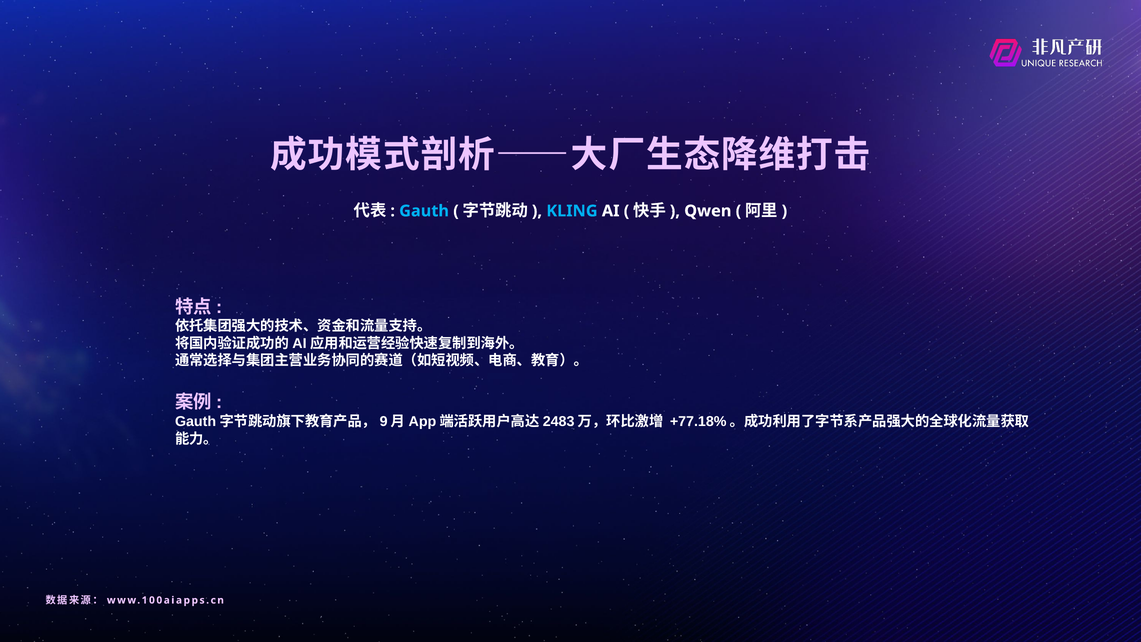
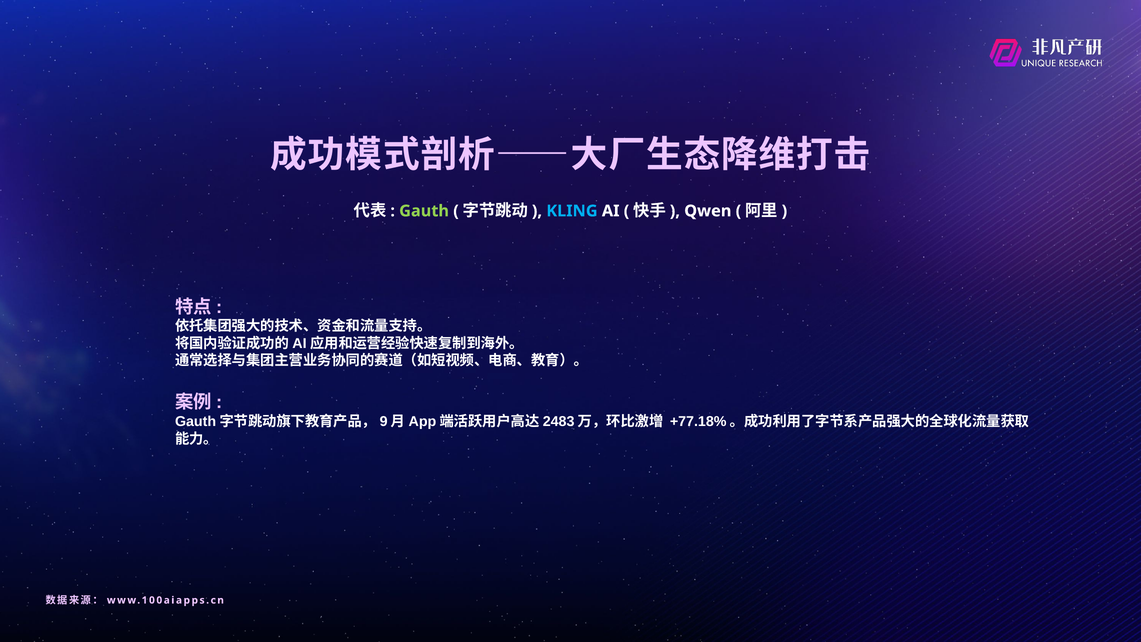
Gauth colour: light blue -> light green (424, 211)
